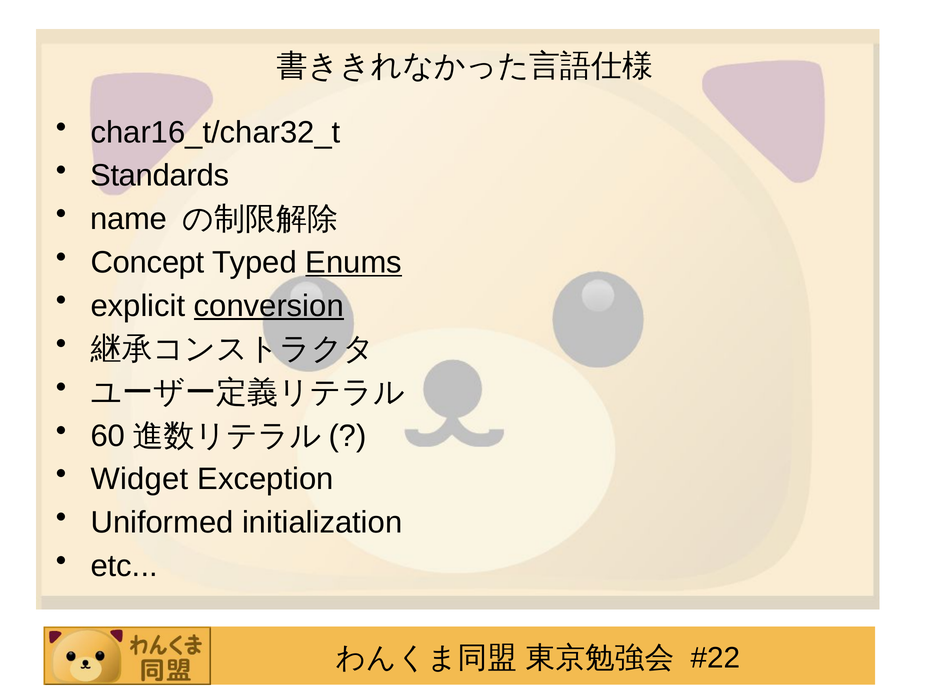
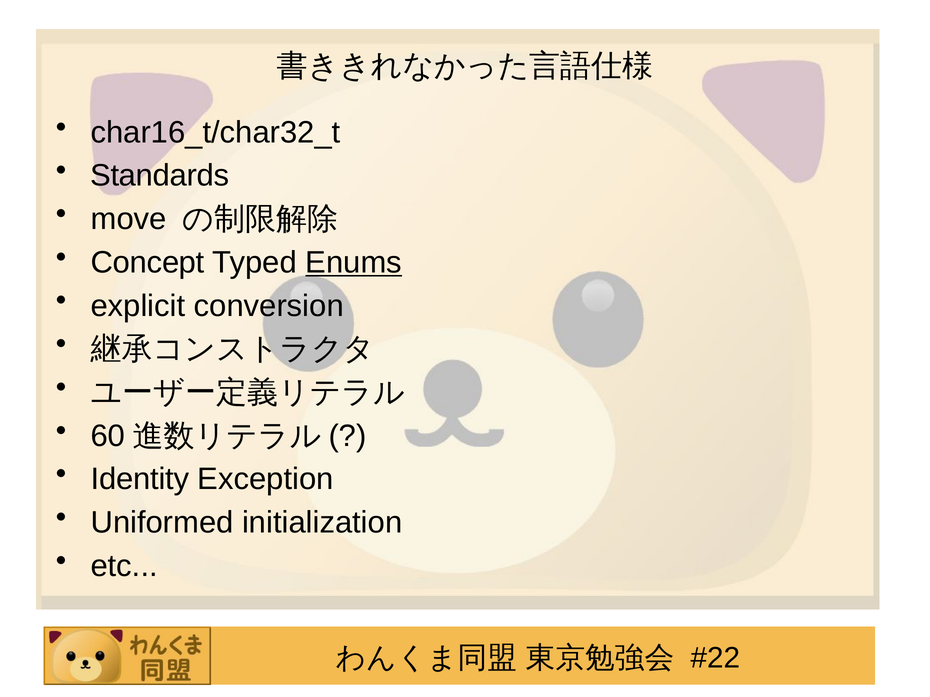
name: name -> move (129, 219)
conversion underline: present -> none (269, 306)
Widget: Widget -> Identity (140, 480)
